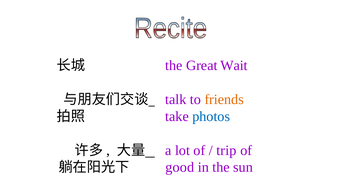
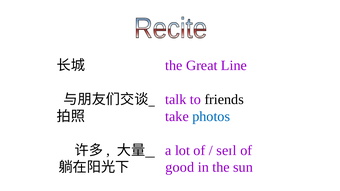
Wait: Wait -> Line (234, 66)
friends colour: orange -> black (224, 100)
trip: trip -> seɪl (226, 151)
